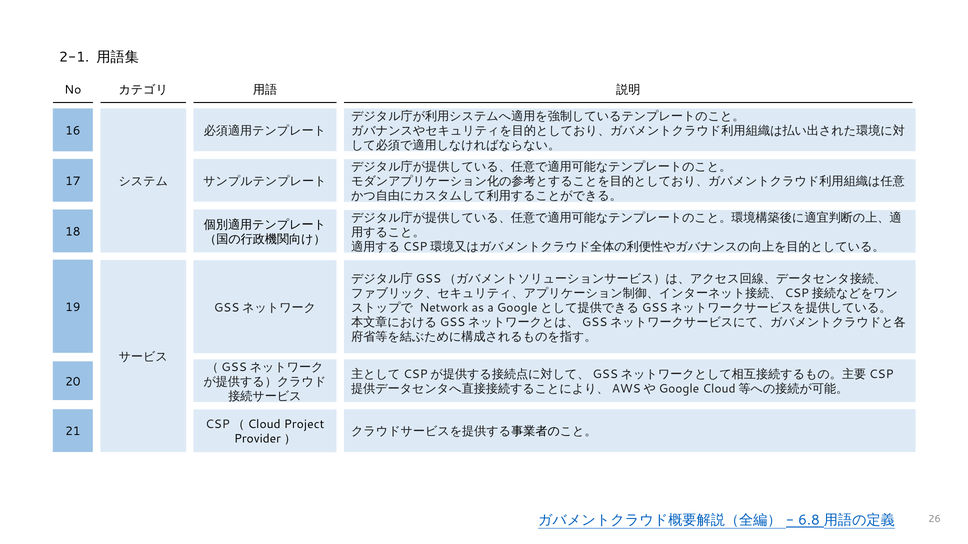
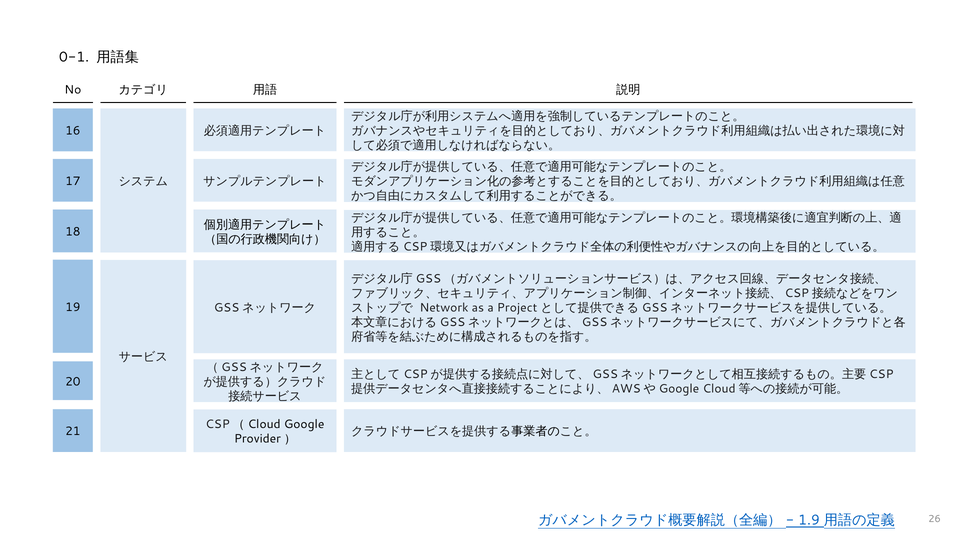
2-1: 2-1 -> 0-1 (74, 57)
Google: Google -> Project (517, 308)
Project: Project -> Google (304, 425)
6.8: 6.8 -> 1.9 (809, 520)
